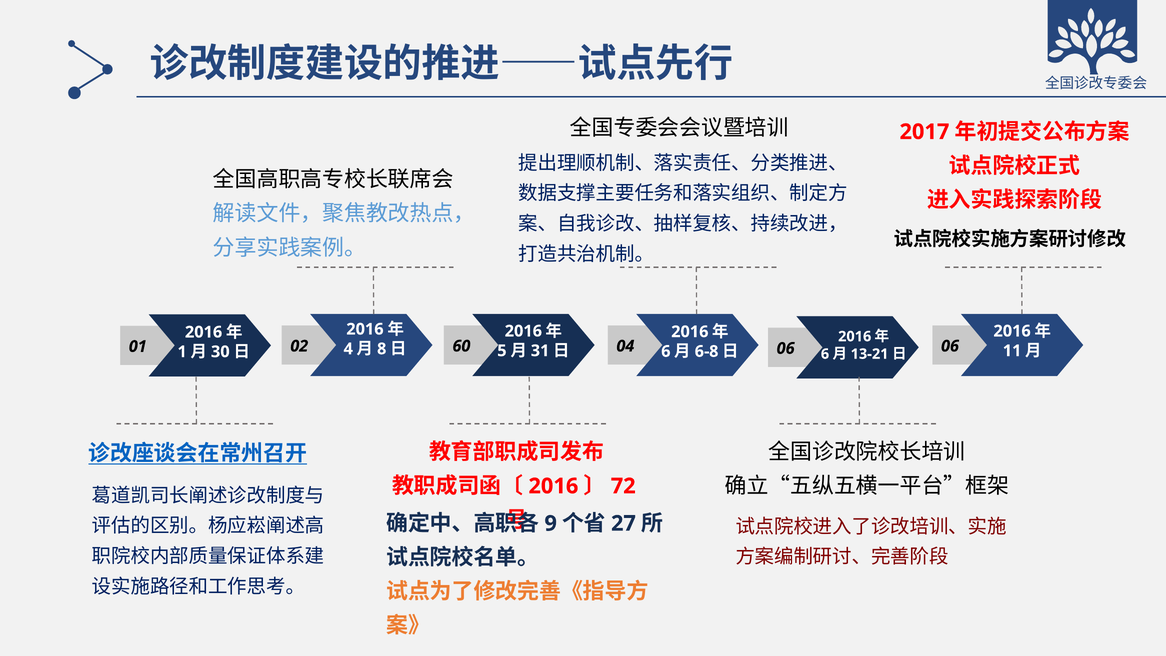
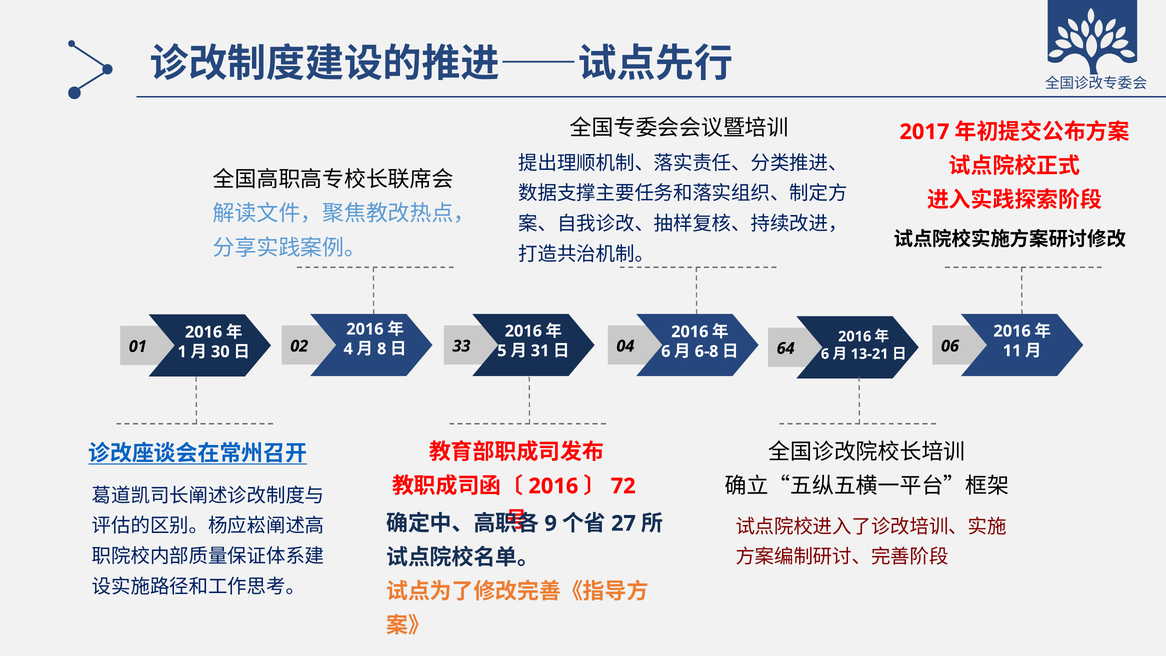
60: 60 -> 33 (461, 346)
04 06: 06 -> 64 (786, 348)
